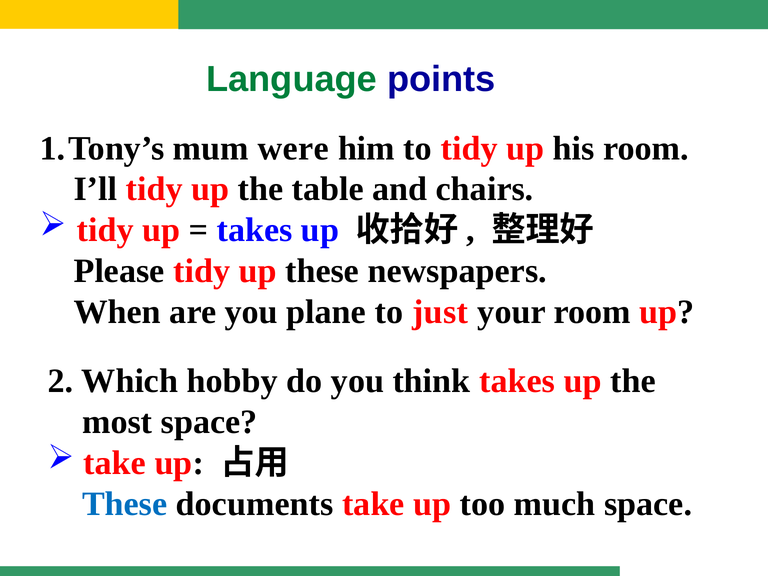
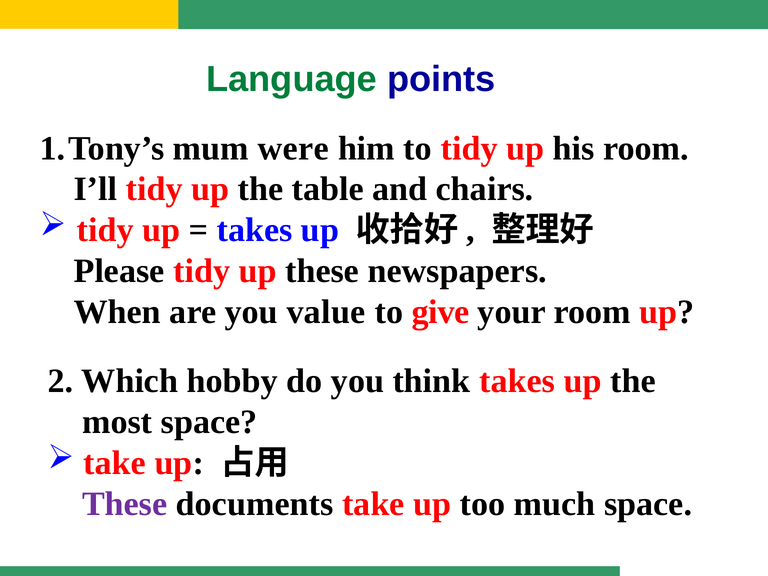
plane: plane -> value (326, 312)
just: just -> give (441, 312)
These colour: blue -> purple (125, 504)
